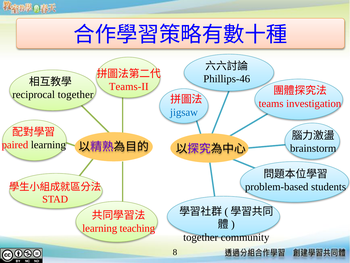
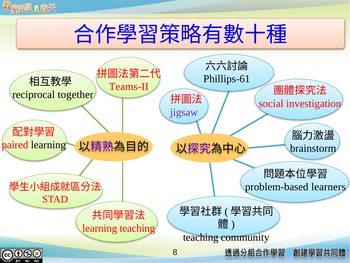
Phillips-46: Phillips-46 -> Phillips-61 (227, 79)
teams: teams -> social (271, 103)
jigsaw colour: blue -> purple (184, 112)
students: students -> learners (329, 186)
together: together -> teaching (201, 237)
